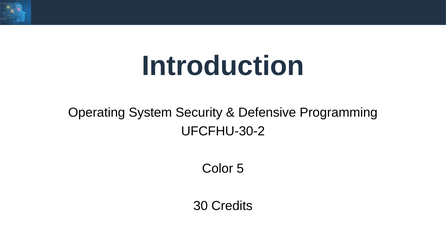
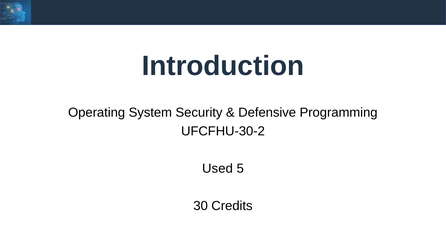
Color: Color -> Used (218, 169)
